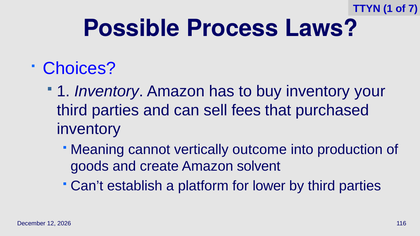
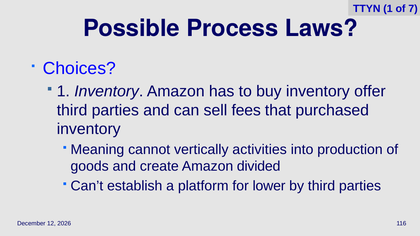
your: your -> offer (370, 91)
outcome: outcome -> activities (260, 150)
solvent: solvent -> divided (259, 167)
